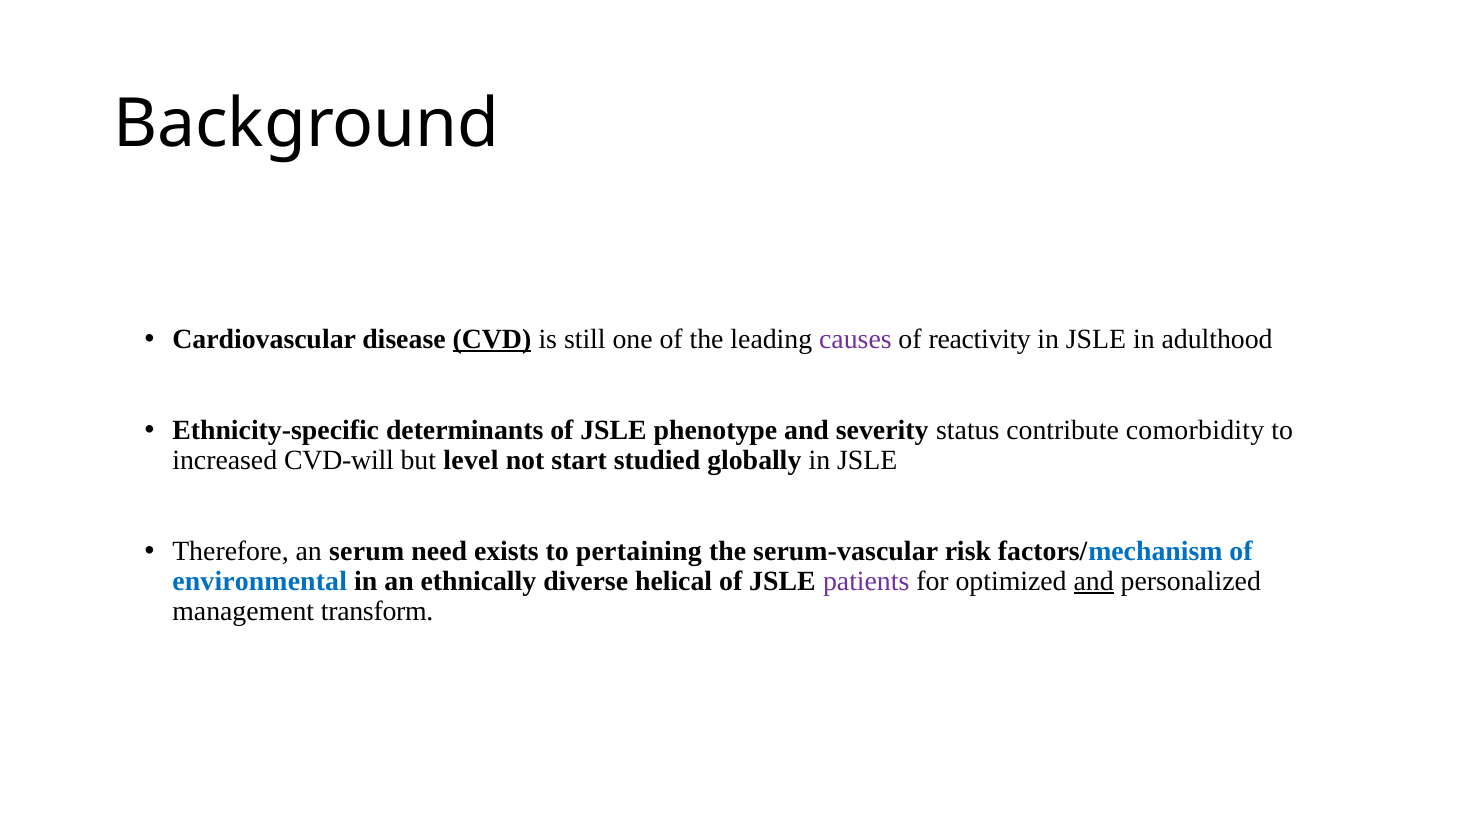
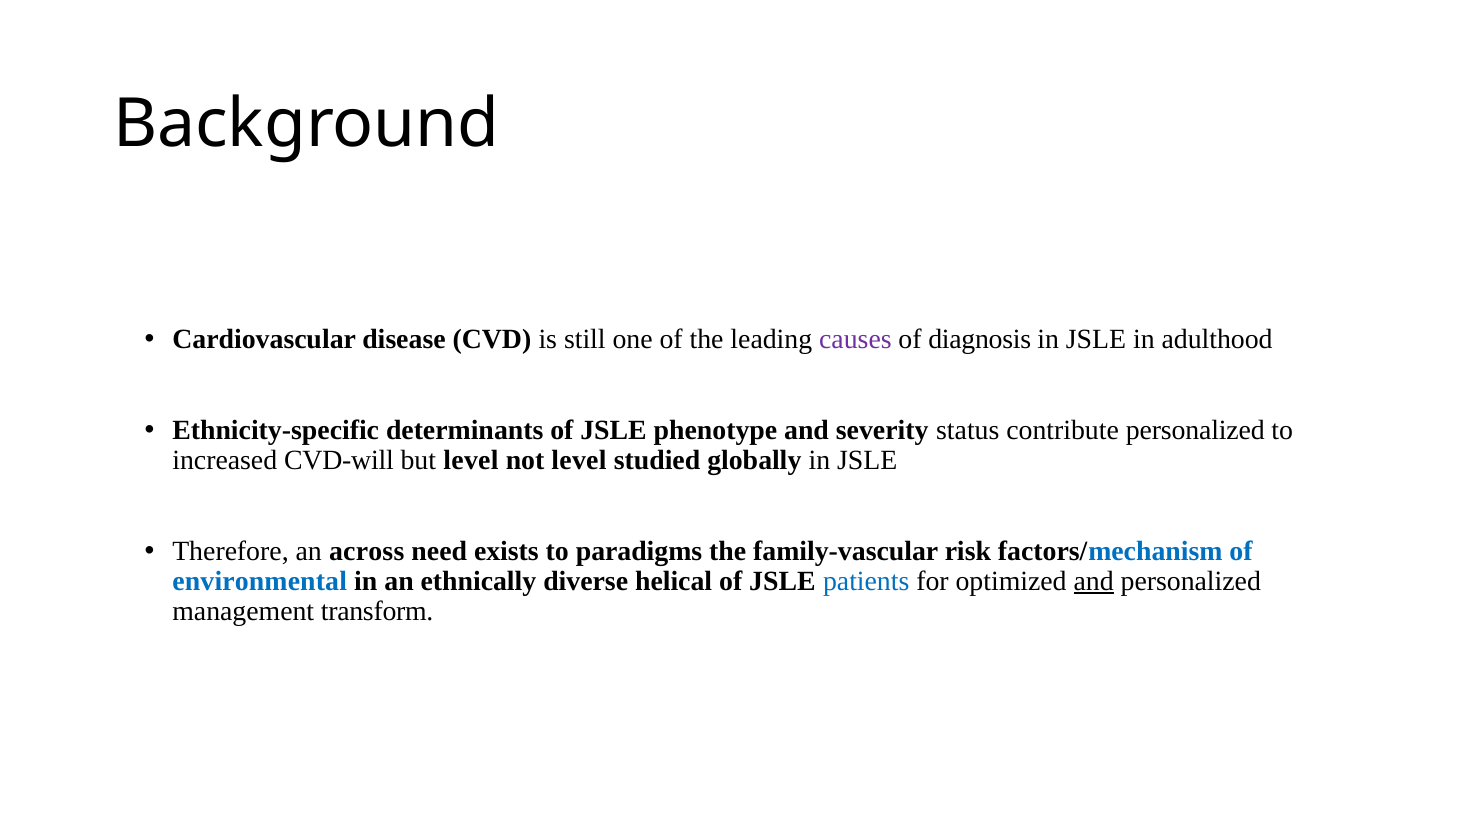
CVD underline: present -> none (492, 339)
reactivity: reactivity -> diagnosis (980, 339)
contribute comorbidity: comorbidity -> personalized (1195, 430)
not start: start -> level (579, 460)
serum: serum -> across (367, 551)
pertaining: pertaining -> paradigms (639, 551)
serum-vascular: serum-vascular -> family-vascular (846, 551)
patients colour: purple -> blue (866, 581)
